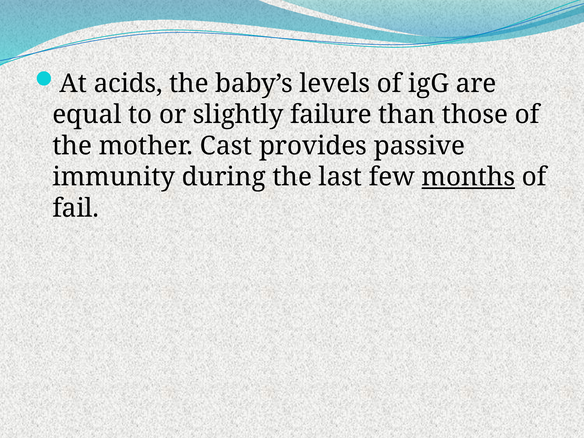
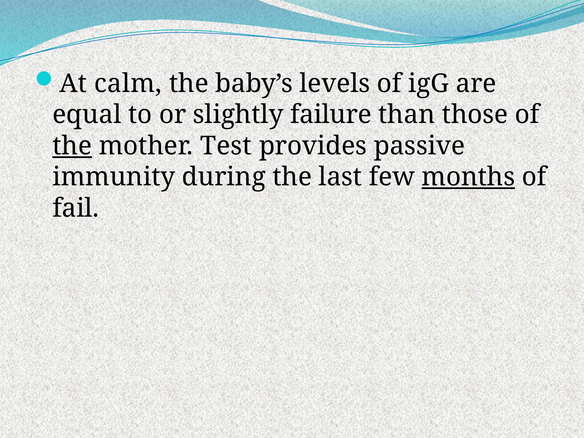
acids: acids -> calm (128, 84)
the underline: none -> present (72, 146)
Cast: Cast -> Test (226, 146)
